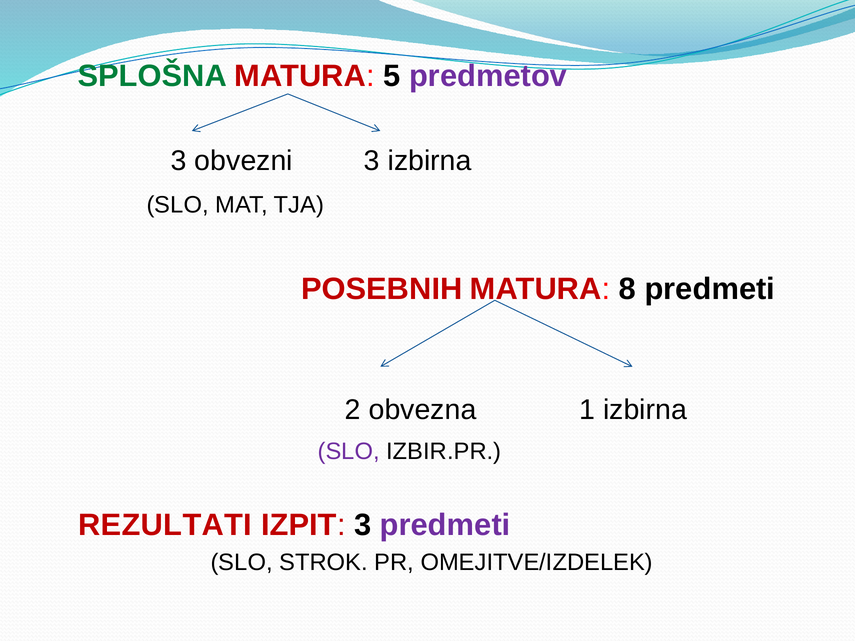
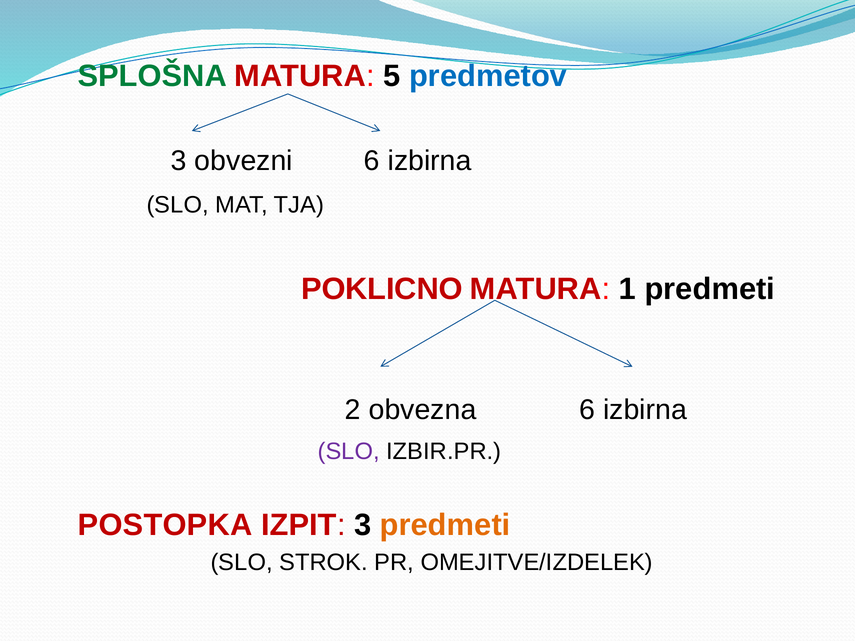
predmetov colour: purple -> blue (488, 76)
obvezni 3: 3 -> 6 (372, 161)
POSEBNIH: POSEBNIH -> POKLICNO (382, 289)
8: 8 -> 1 (627, 289)
obvezna 1: 1 -> 6 (587, 410)
REZULTATI: REZULTATI -> POSTOPKA (165, 525)
predmeti colour: purple -> orange (445, 525)
